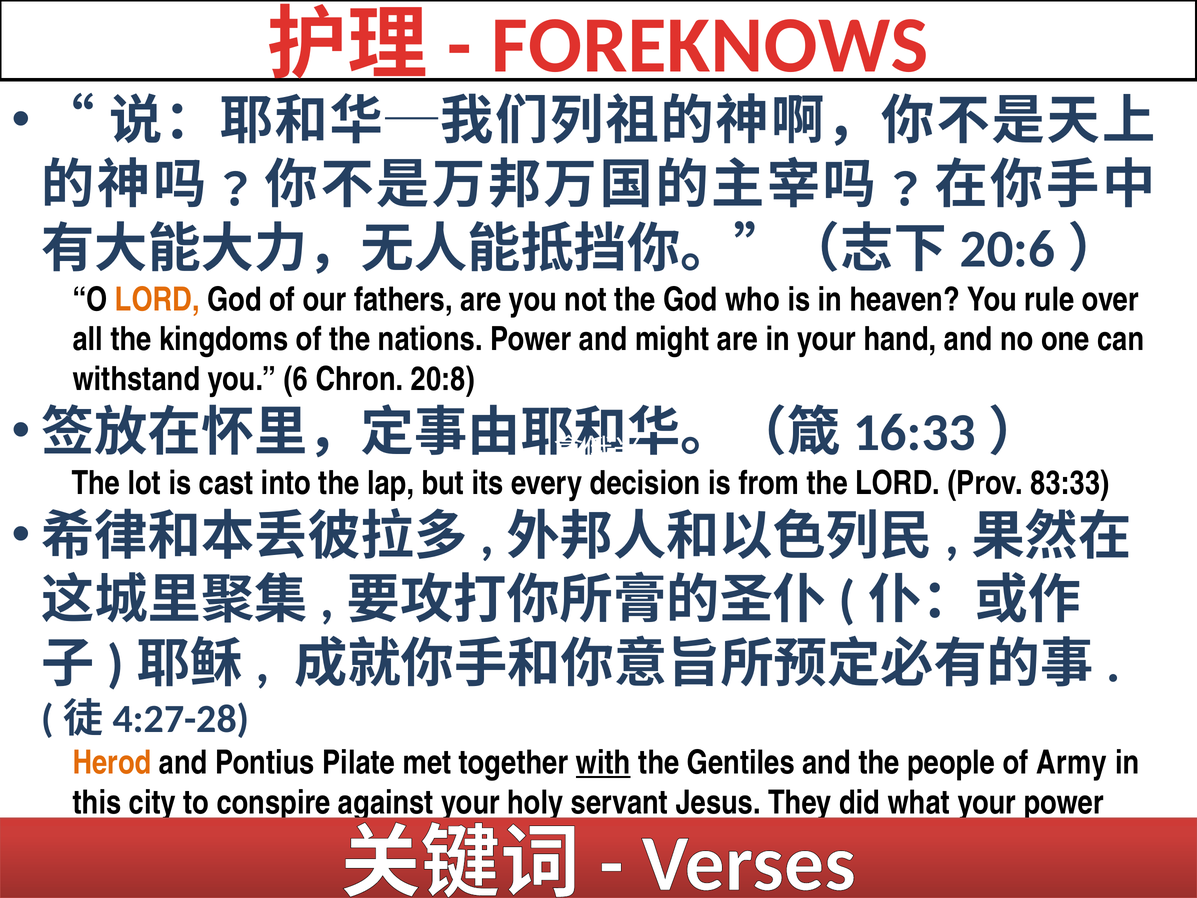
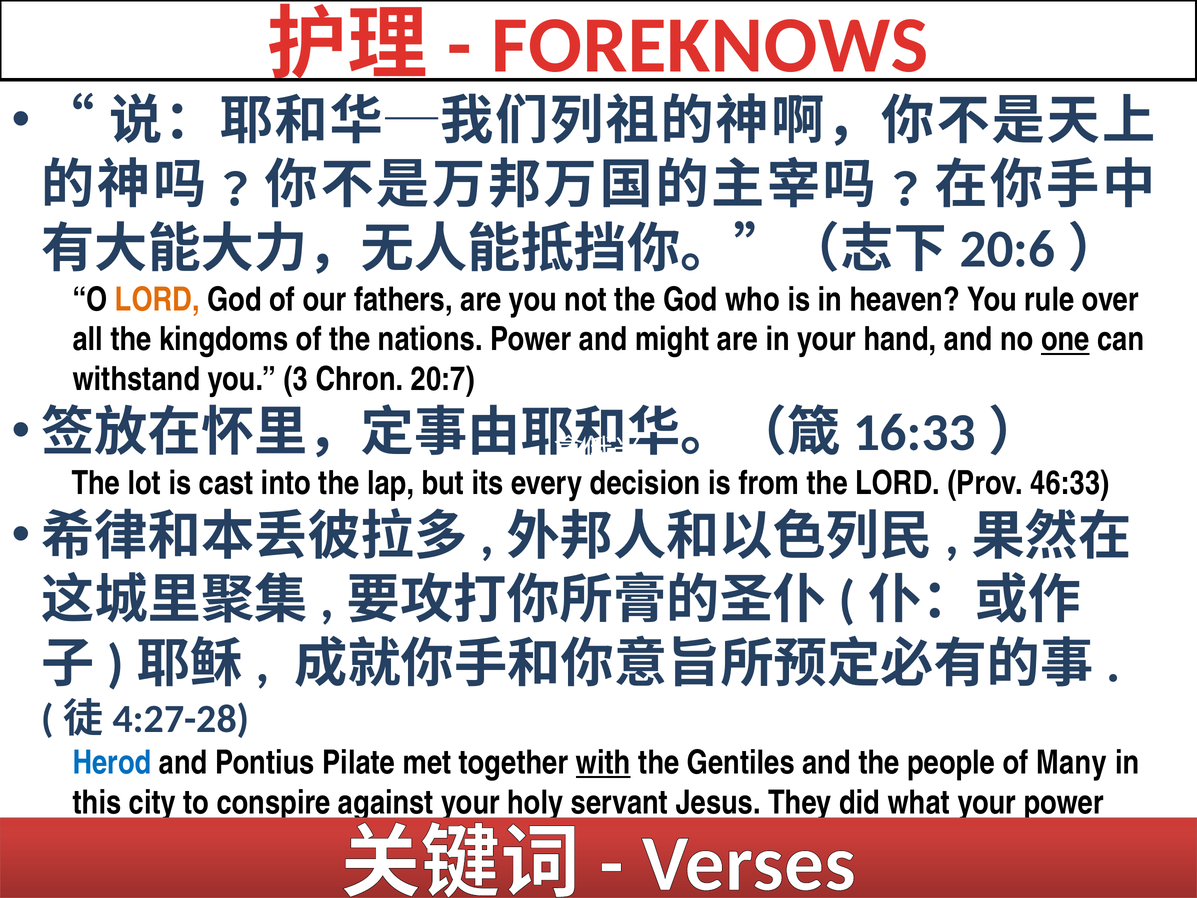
one underline: none -> present (1065, 339)
6: 6 -> 3 (296, 379)
20:8: 20:8 -> 20:7 (443, 379)
83:33: 83:33 -> 46:33 (1070, 483)
Herod colour: orange -> blue (112, 762)
Army: Army -> Many (1072, 762)
